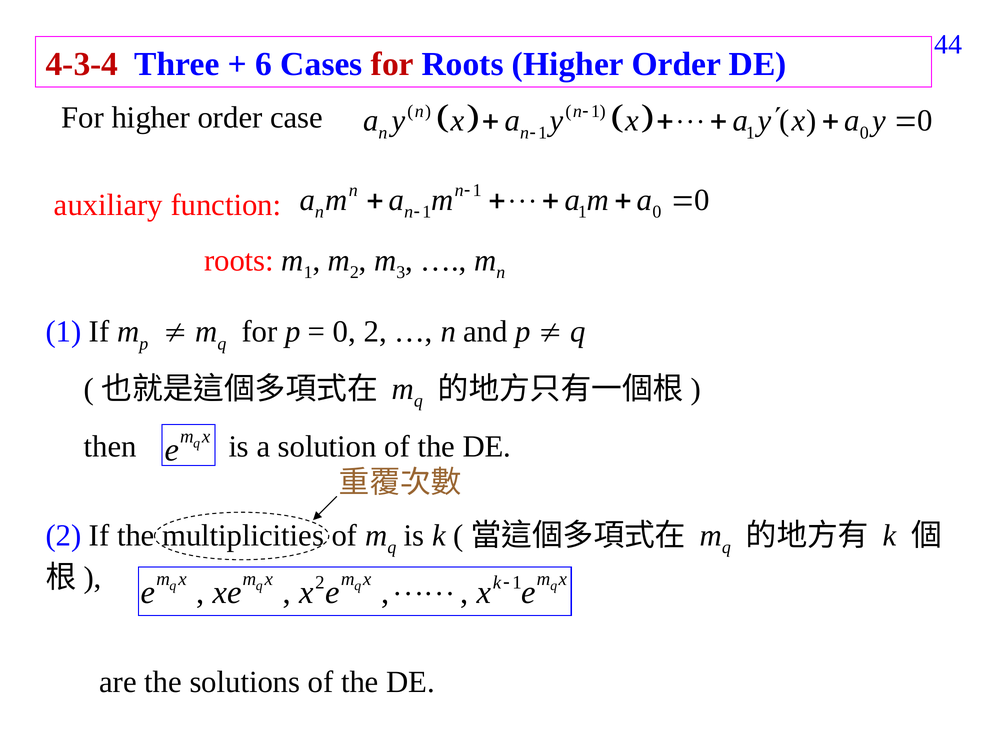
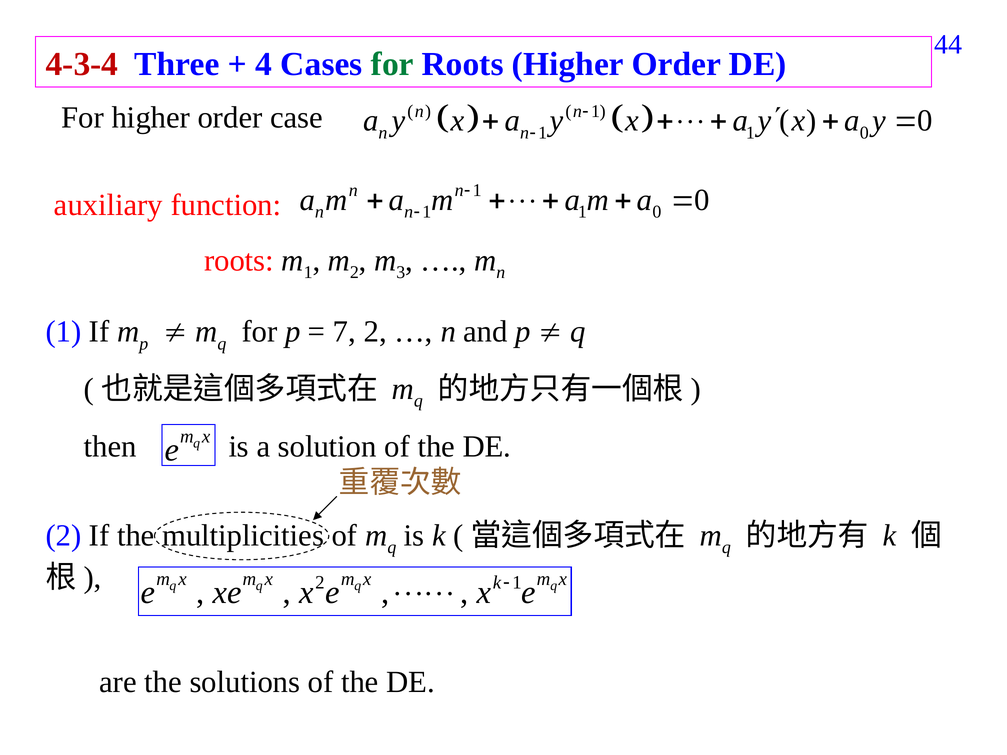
6: 6 -> 4 (264, 64)
for colour: red -> green (392, 64)
0: 0 -> 7 (344, 332)
